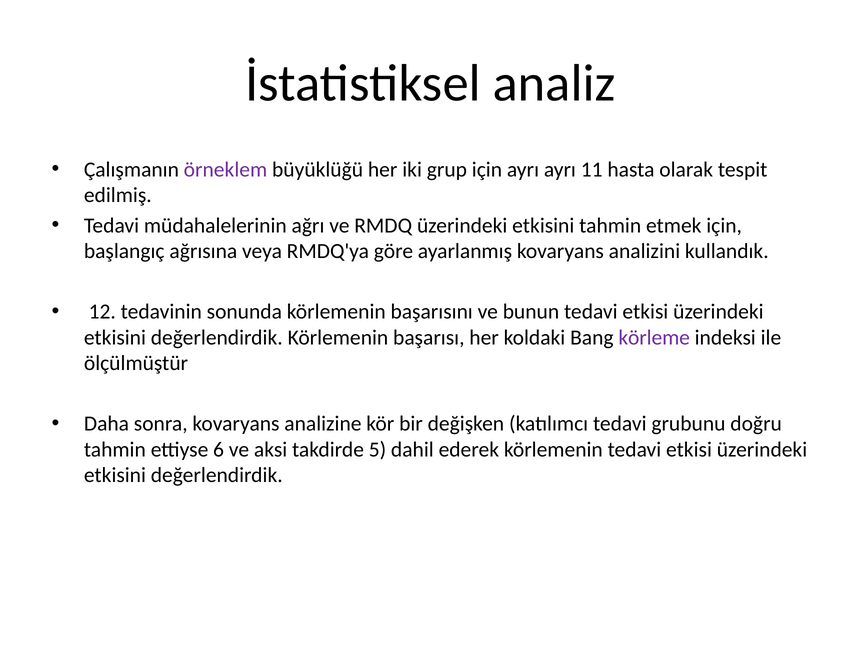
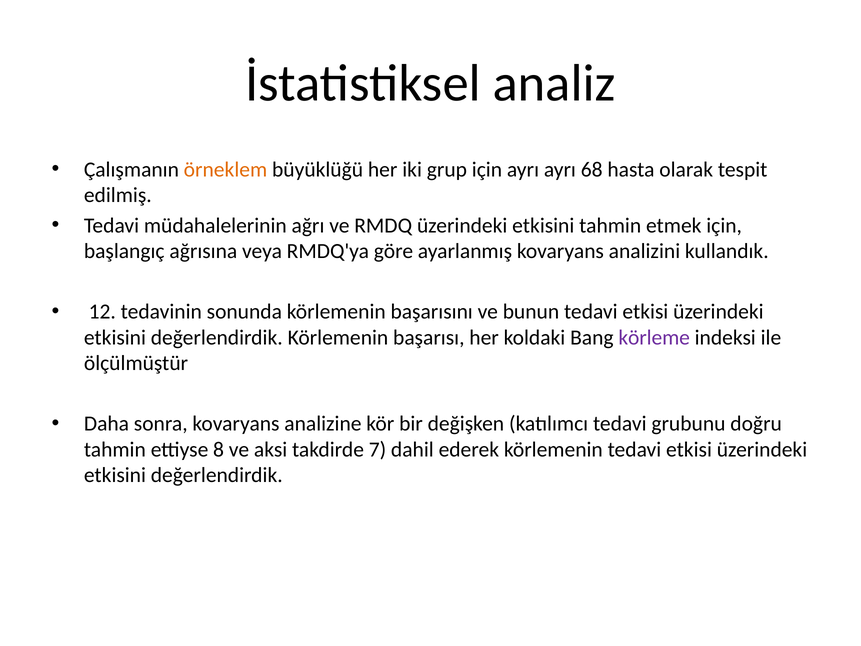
örneklem colour: purple -> orange (225, 169)
11: 11 -> 68 (592, 169)
6: 6 -> 8 (219, 449)
5: 5 -> 7 (377, 449)
